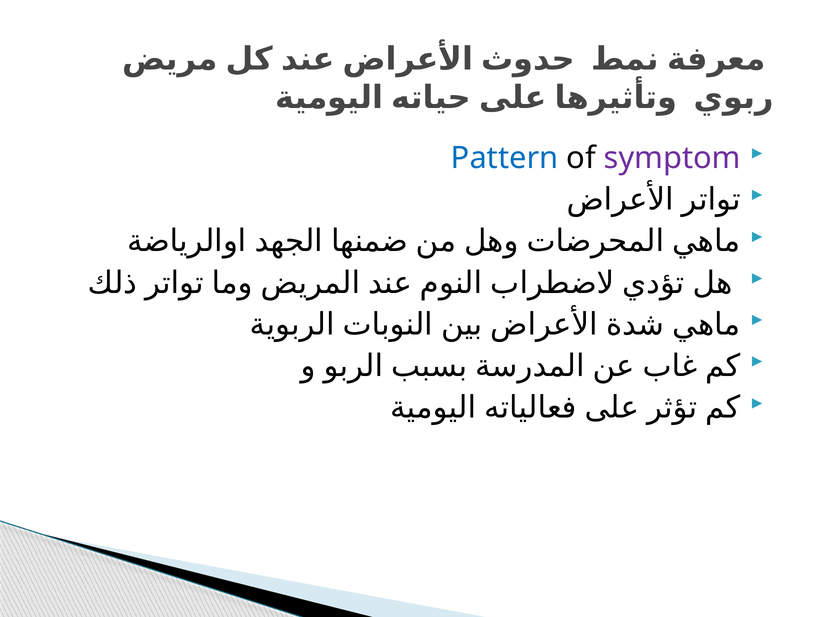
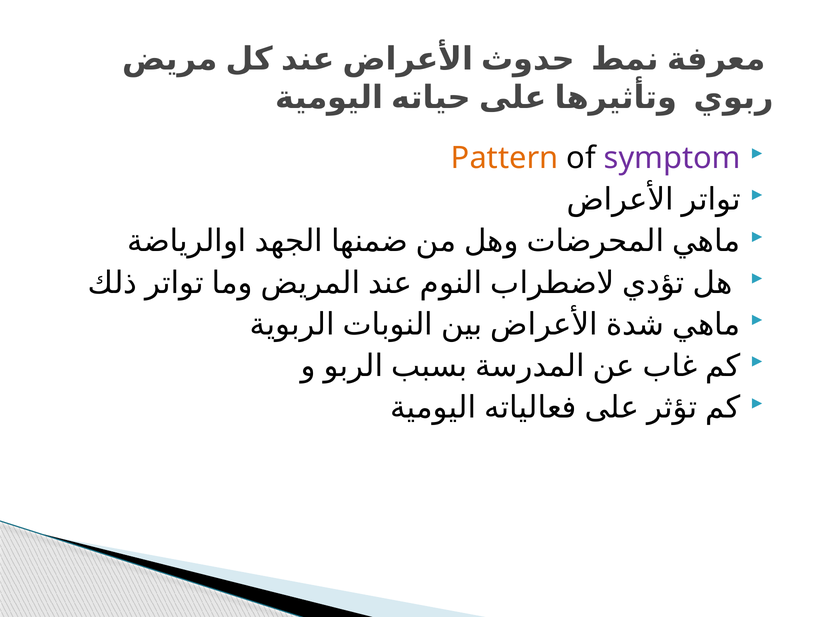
Pattern colour: blue -> orange (505, 158)
